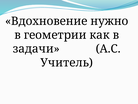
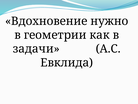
Учитель: Учитель -> Евклида (67, 62)
